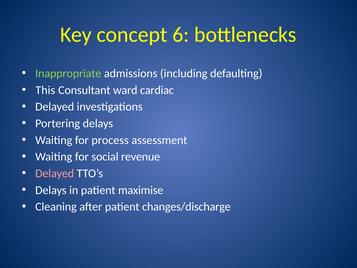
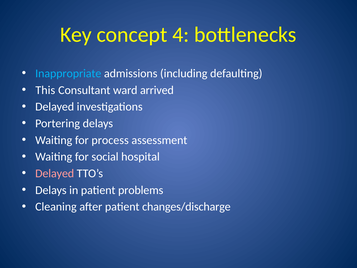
6: 6 -> 4 (181, 35)
Inappropriate colour: light green -> light blue (68, 73)
cardiac: cardiac -> arrived (157, 90)
revenue: revenue -> hospital (140, 157)
maximise: maximise -> problems (141, 190)
